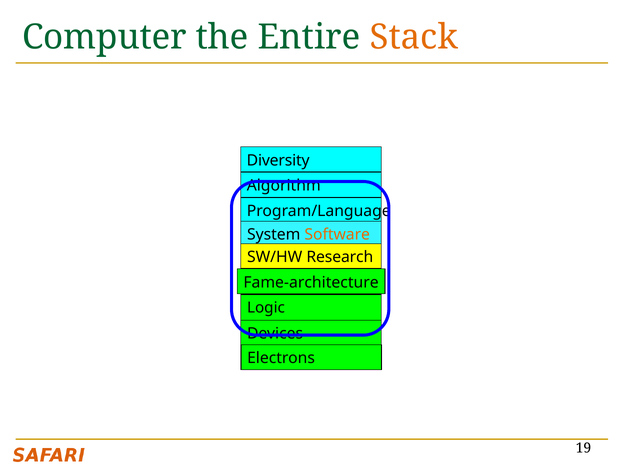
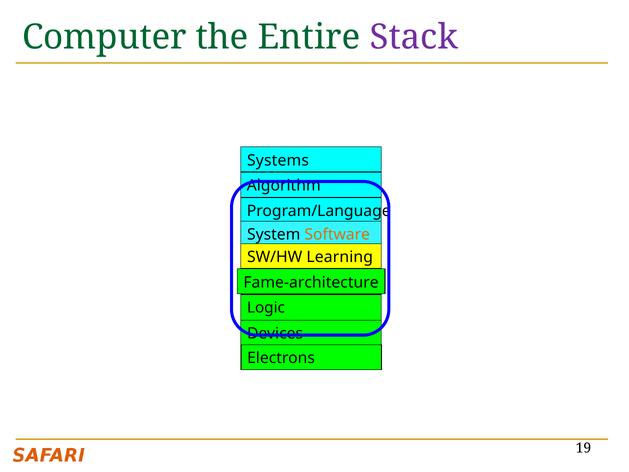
Stack colour: orange -> purple (414, 37)
Diversity: Diversity -> Systems (278, 160)
Research: Research -> Learning (340, 257)
